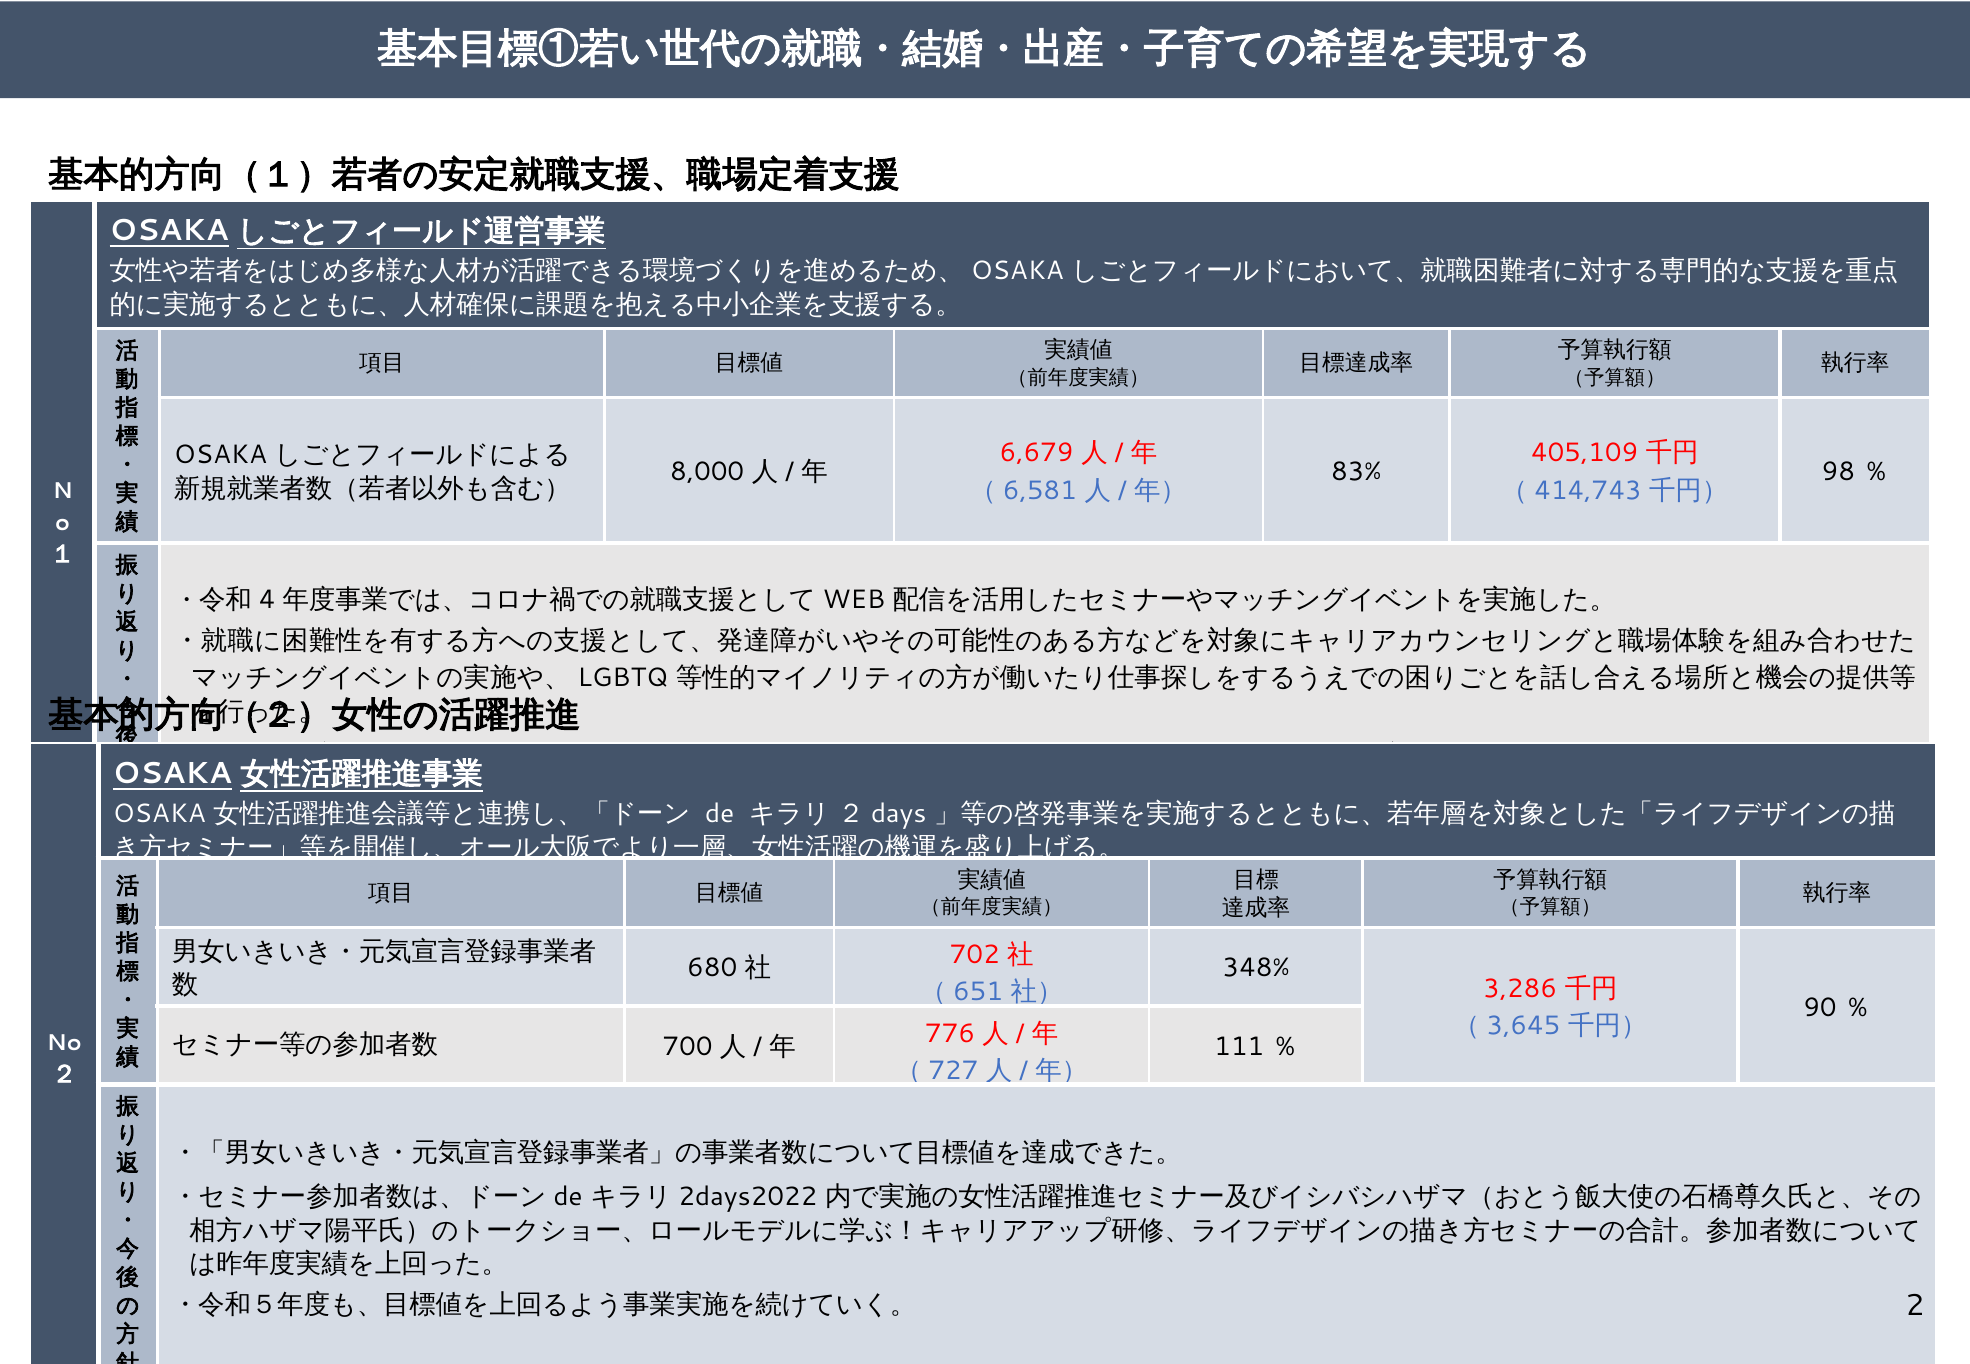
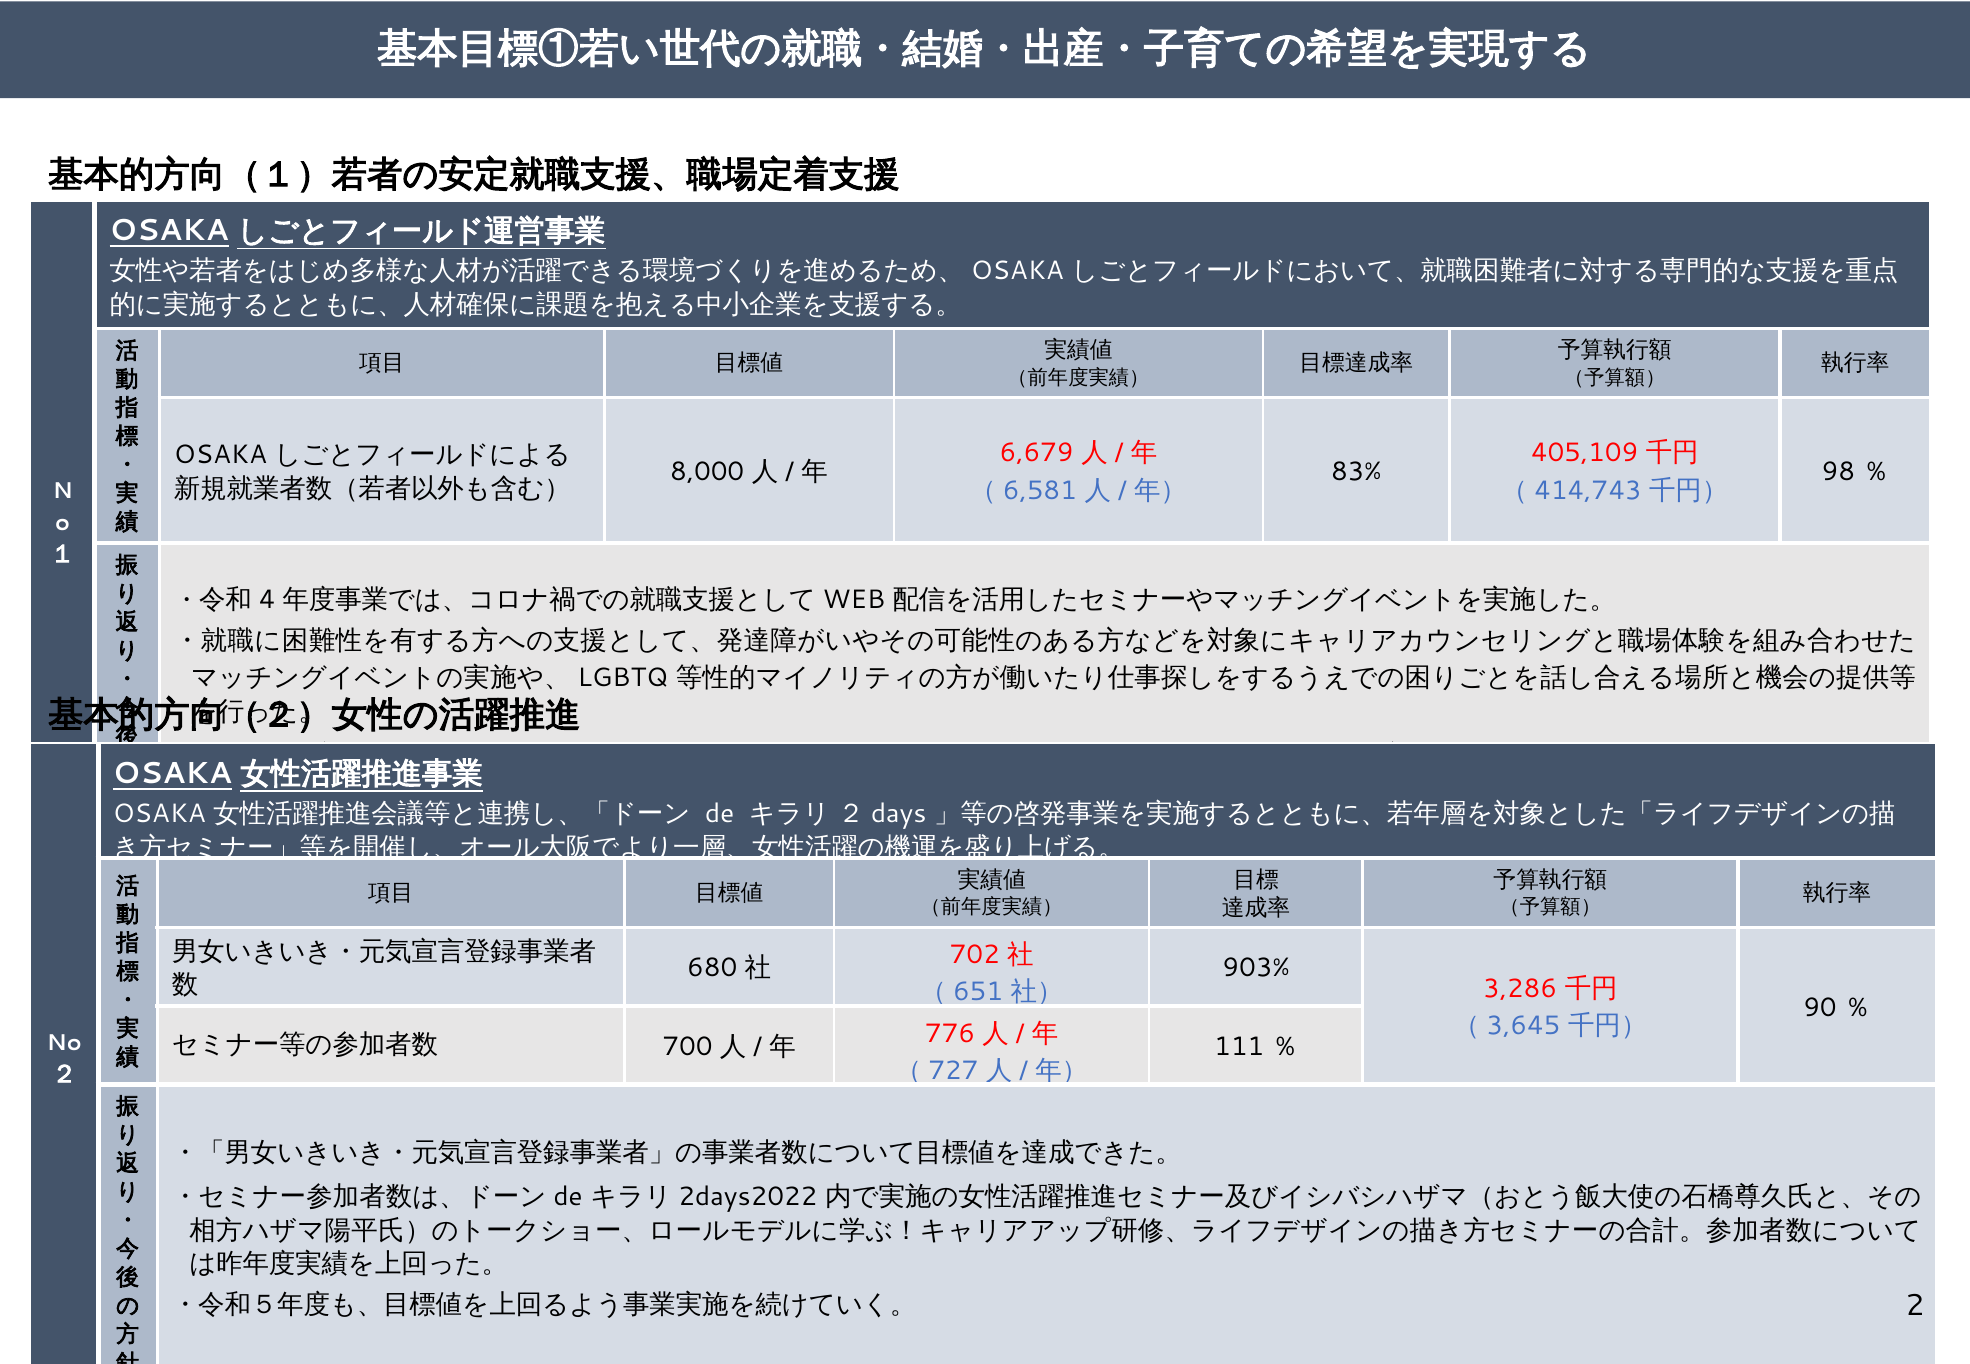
348%: 348% -> 903% (1256, 968)
